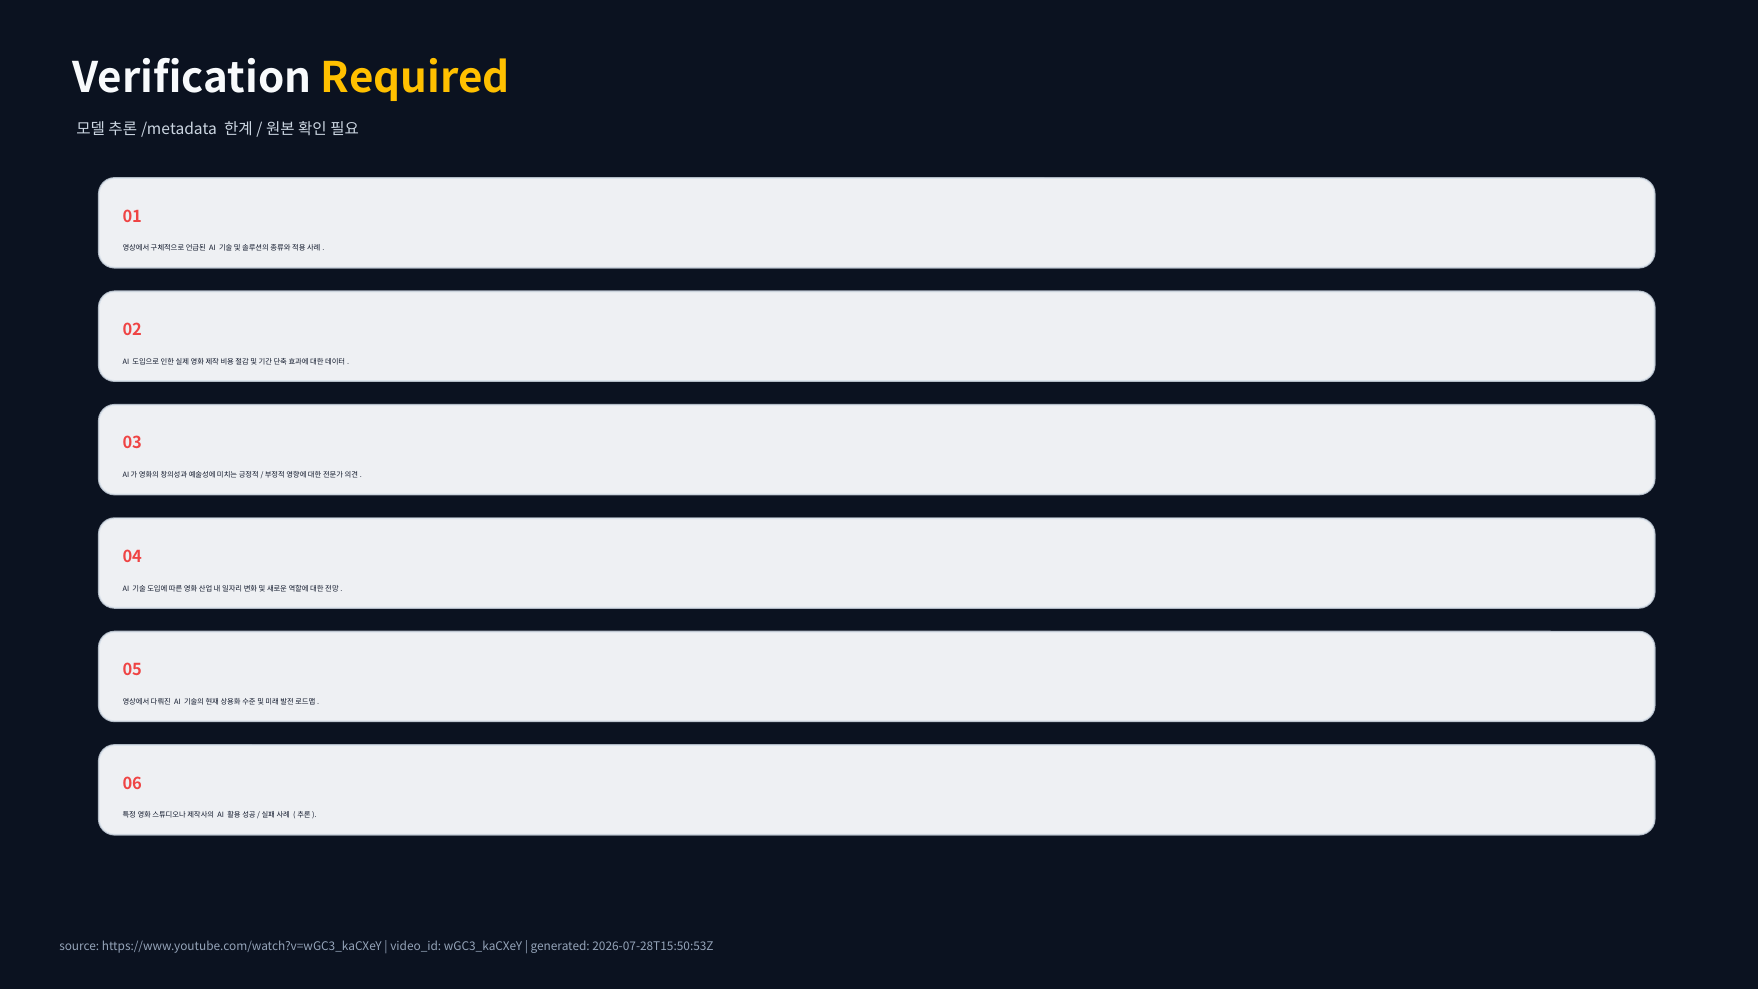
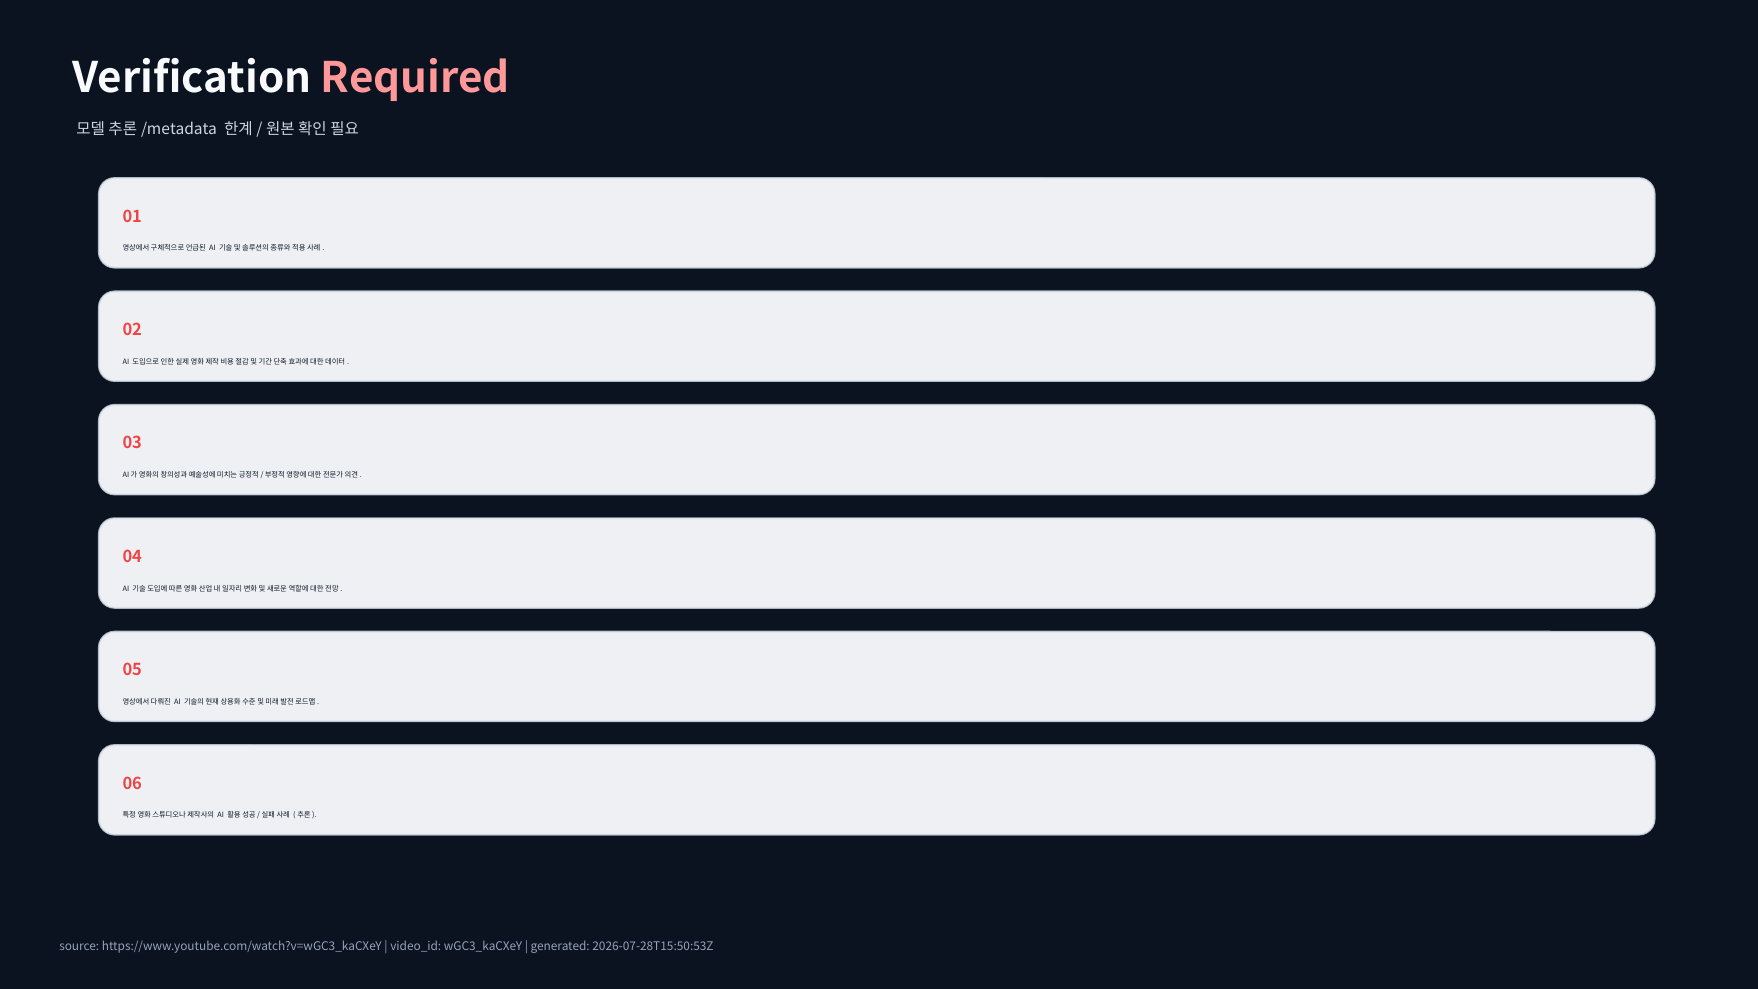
Required colour: yellow -> pink (415, 79)
